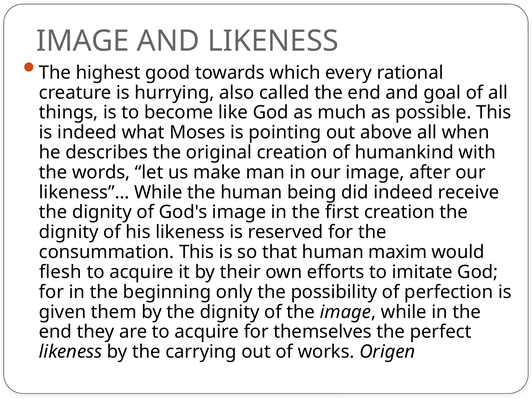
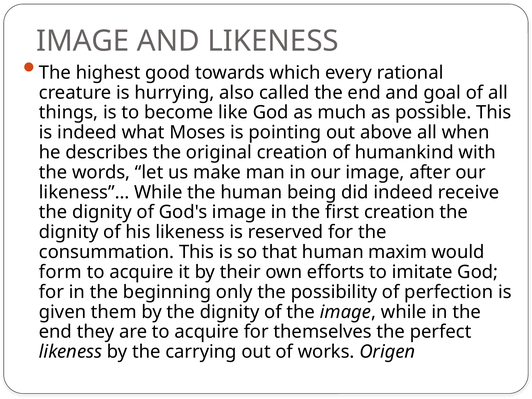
flesh: flesh -> form (60, 272)
